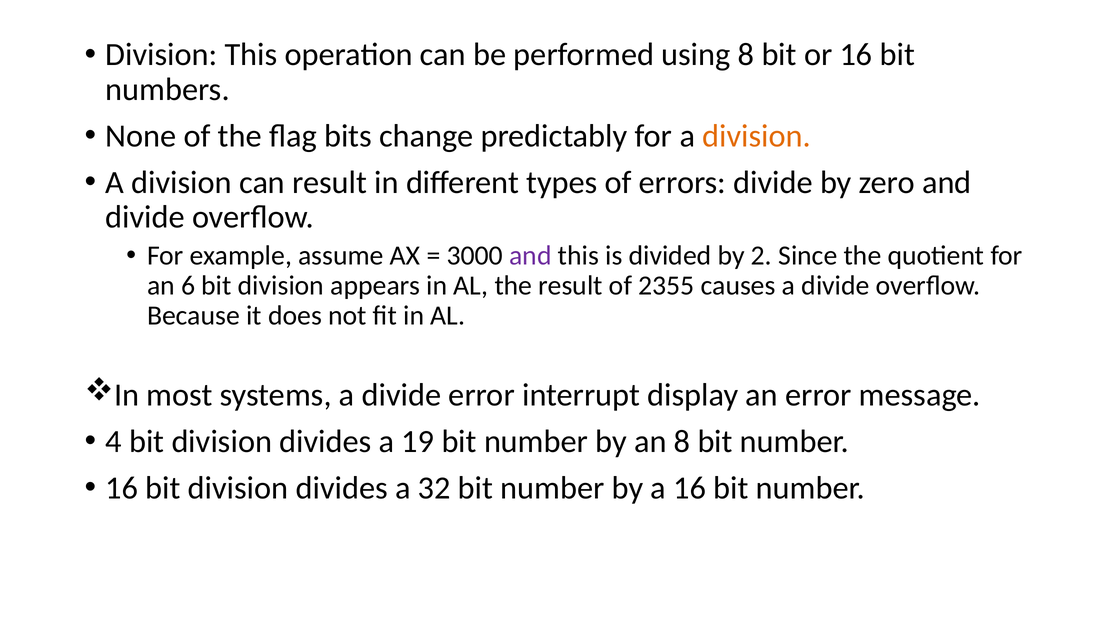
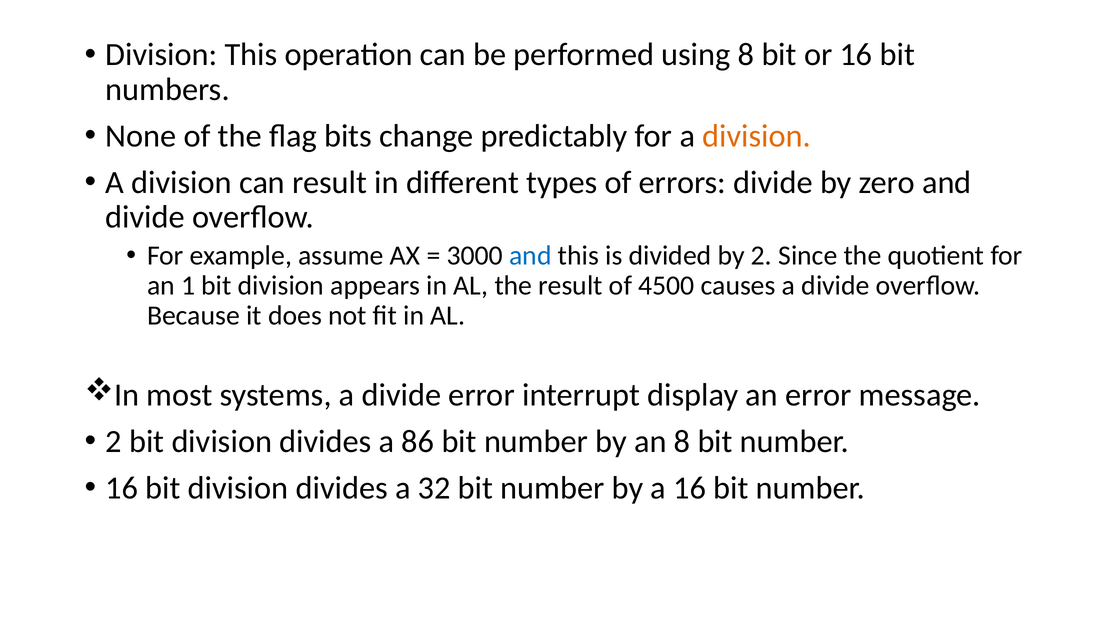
and colour: purple -> blue (530, 256)
6: 6 -> 1 (188, 286)
2355: 2355 -> 4500 (666, 286)
4: 4 -> 2 (114, 442)
19: 19 -> 86 (418, 442)
